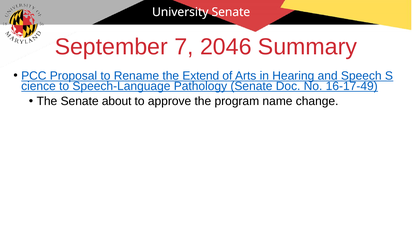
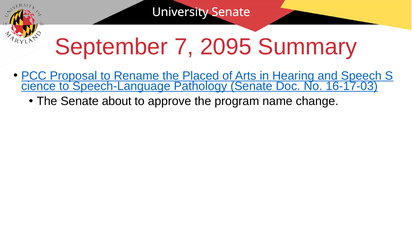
2046: 2046 -> 2095 (226, 47)
Extend: Extend -> Placed (201, 76)
16-17-49: 16-17-49 -> 16-17-03 (352, 86)
